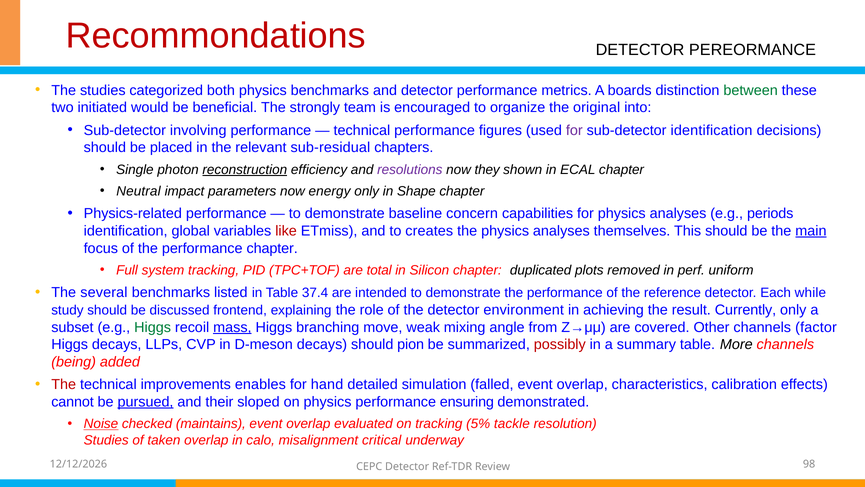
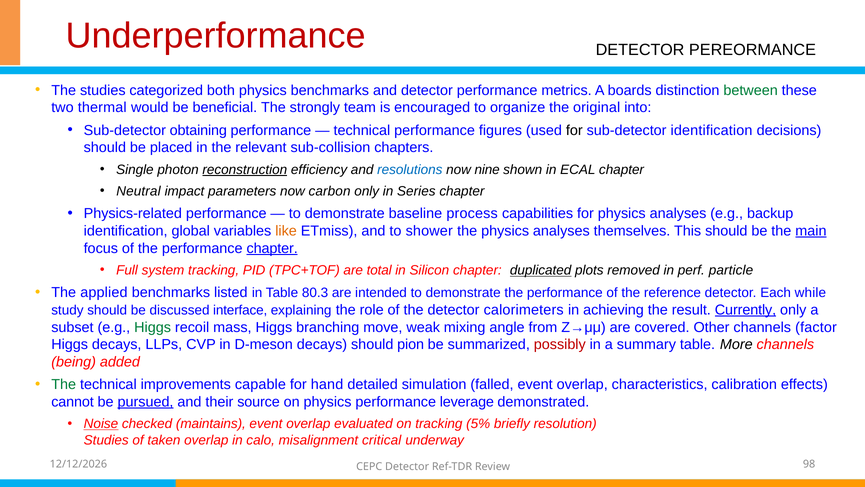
Recommondations: Recommondations -> Underperformance (216, 36)
initiated: initiated -> thermal (102, 107)
involving: involving -> obtaining (198, 130)
for colour: purple -> black (574, 130)
sub-residual: sub-residual -> sub-collision (330, 147)
resolutions colour: purple -> blue (410, 170)
they: they -> nine (487, 170)
energy: energy -> carbon (330, 191)
Shape: Shape -> Series (416, 191)
concern: concern -> process (472, 213)
periods: periods -> backup (770, 213)
like colour: red -> orange (286, 231)
creates: creates -> shower (429, 231)
chapter underline: none -> present (272, 248)
duplicated underline: none -> present (541, 270)
uniform: uniform -> particle (731, 270)
several: several -> applied (104, 292)
37.4: 37.4 -> 80.3 (315, 293)
frontend: frontend -> interface (240, 310)
environment: environment -> calorimeters (524, 310)
Currently underline: none -> present (746, 310)
mass underline: present -> none (232, 327)
The colour: red -> green (64, 384)
enables: enables -> capable (260, 384)
sloped: sloped -> source (259, 402)
ensuring: ensuring -> leverage (467, 402)
tackle: tackle -> briefly (512, 424)
